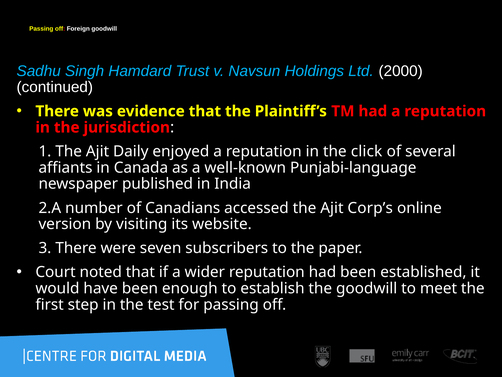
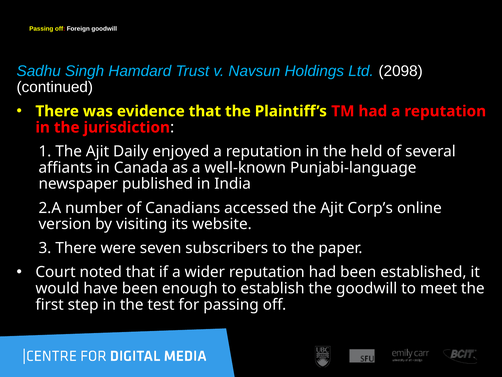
2000: 2000 -> 2098 (401, 71)
click: click -> held (367, 151)
